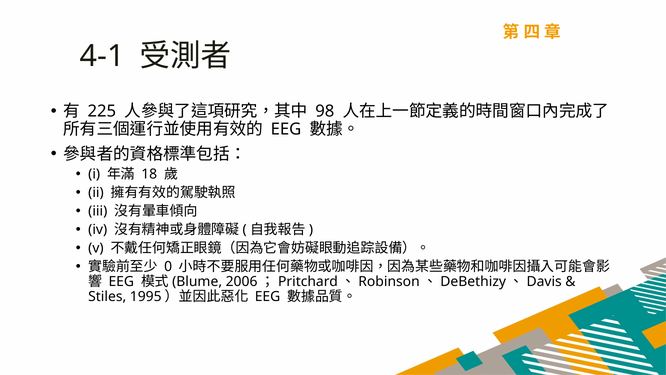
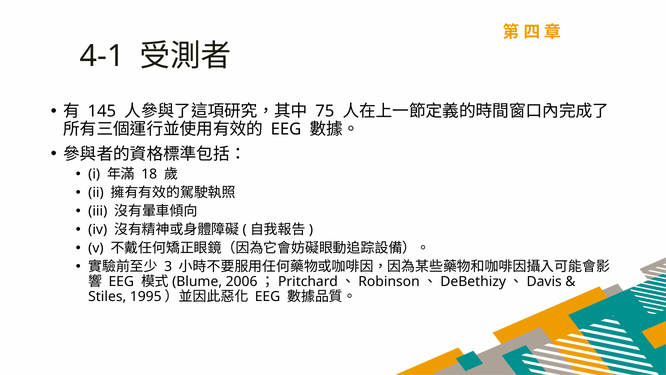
225: 225 -> 145 (102, 111)
98: 98 -> 75 (325, 111)
0: 0 -> 3 (168, 266)
